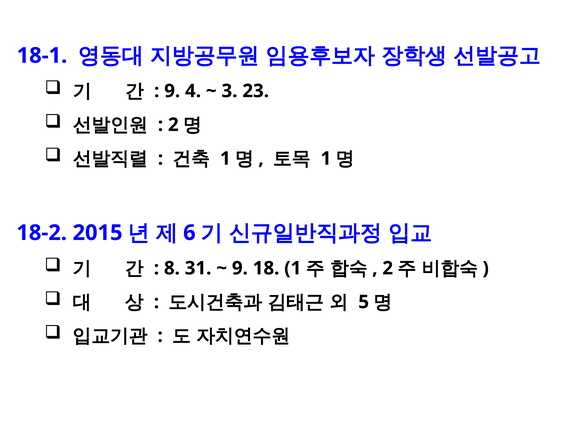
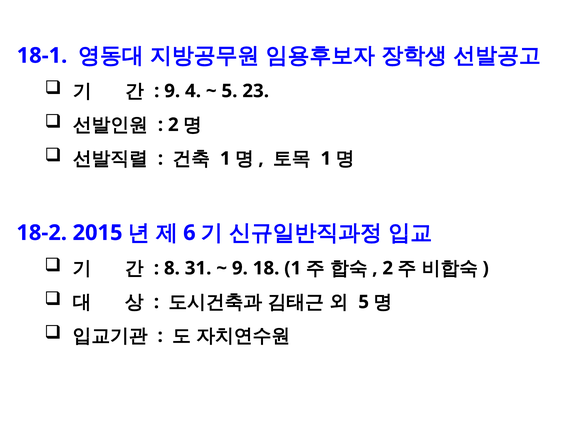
3: 3 -> 5 (229, 91)
